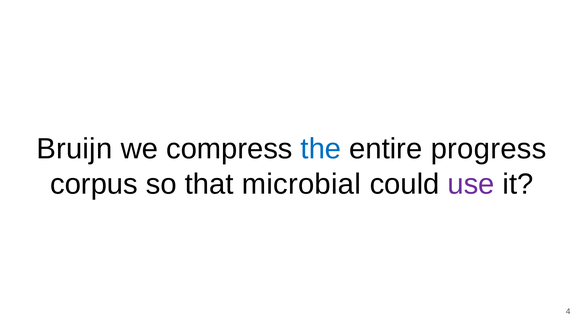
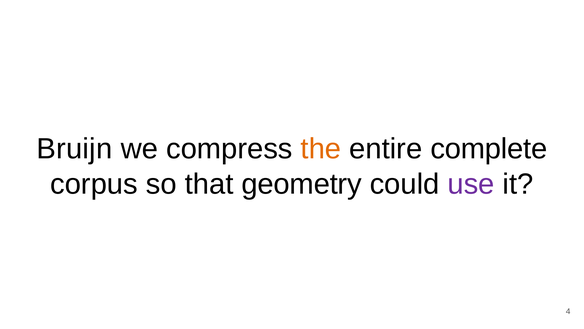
the colour: blue -> orange (321, 149)
progress: progress -> complete (489, 149)
microbial: microbial -> geometry (302, 184)
